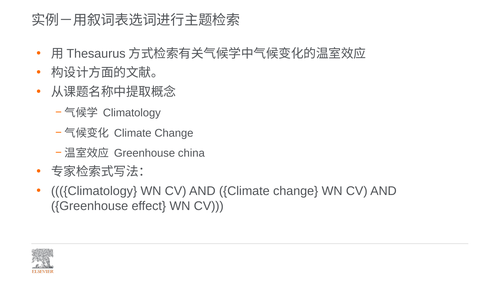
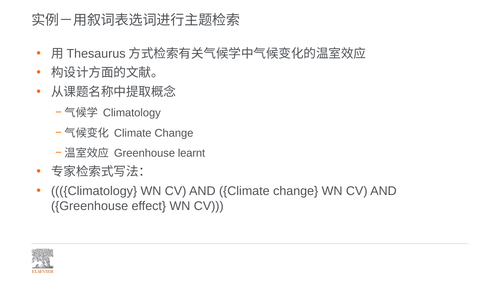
china: china -> learnt (191, 153)
